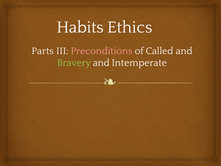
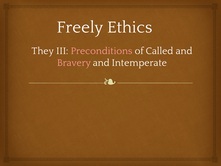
Habits: Habits -> Freely (80, 27)
Parts: Parts -> They (43, 51)
Bravery colour: light green -> pink (74, 63)
